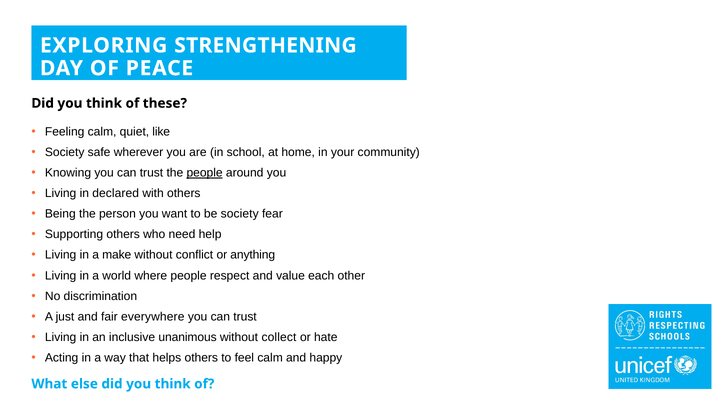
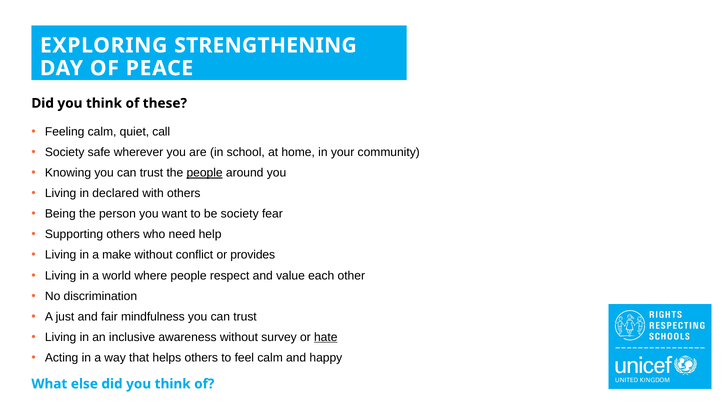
like: like -> call (161, 132)
anything: anything -> provides (253, 255)
everywhere: everywhere -> mindfulness (153, 317)
unanimous: unanimous -> awareness (188, 337)
collect: collect -> survey (279, 337)
hate underline: none -> present (326, 337)
